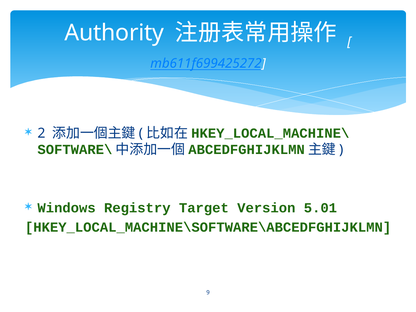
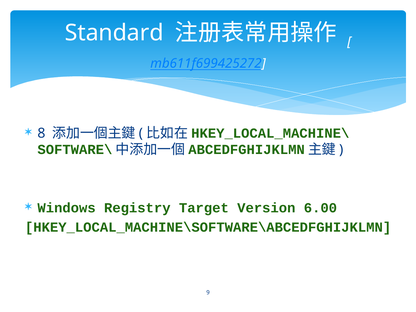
Authority: Authority -> Standard (114, 33)
2: 2 -> 8 (41, 133)
5.01: 5.01 -> 6.00 (320, 208)
